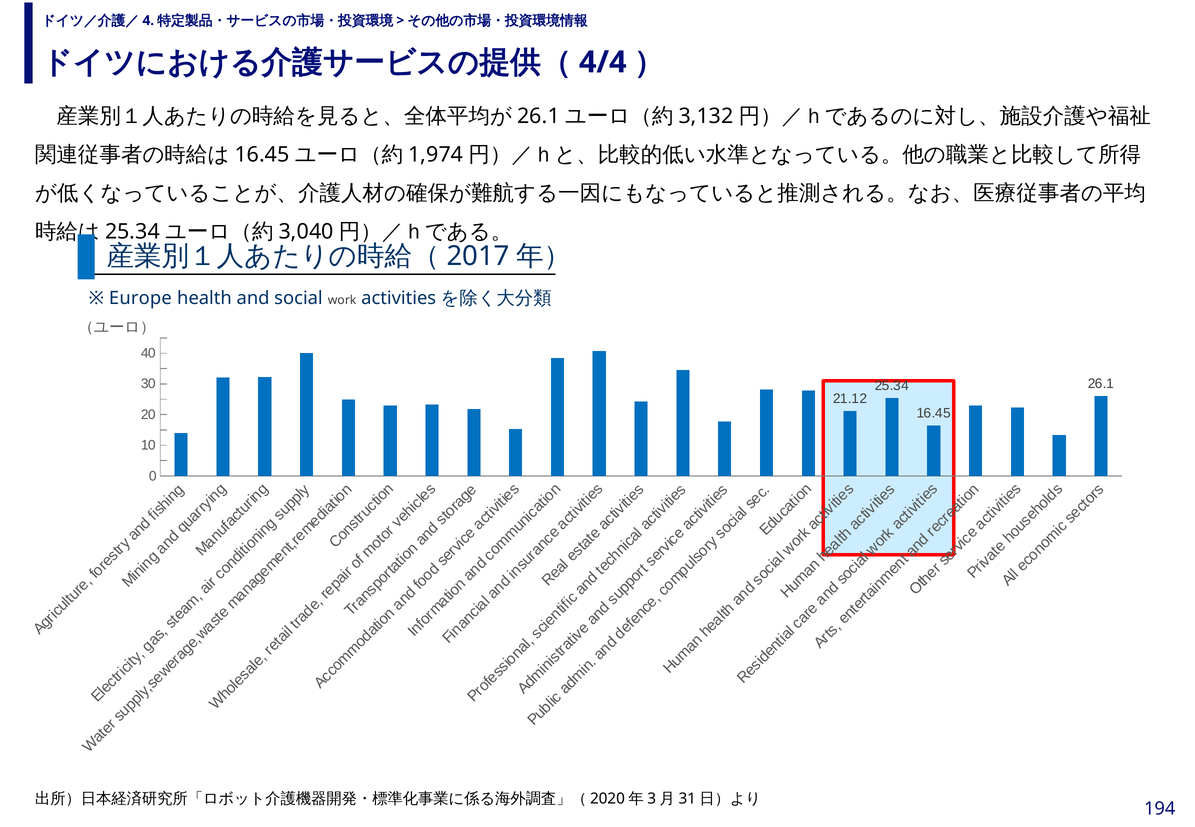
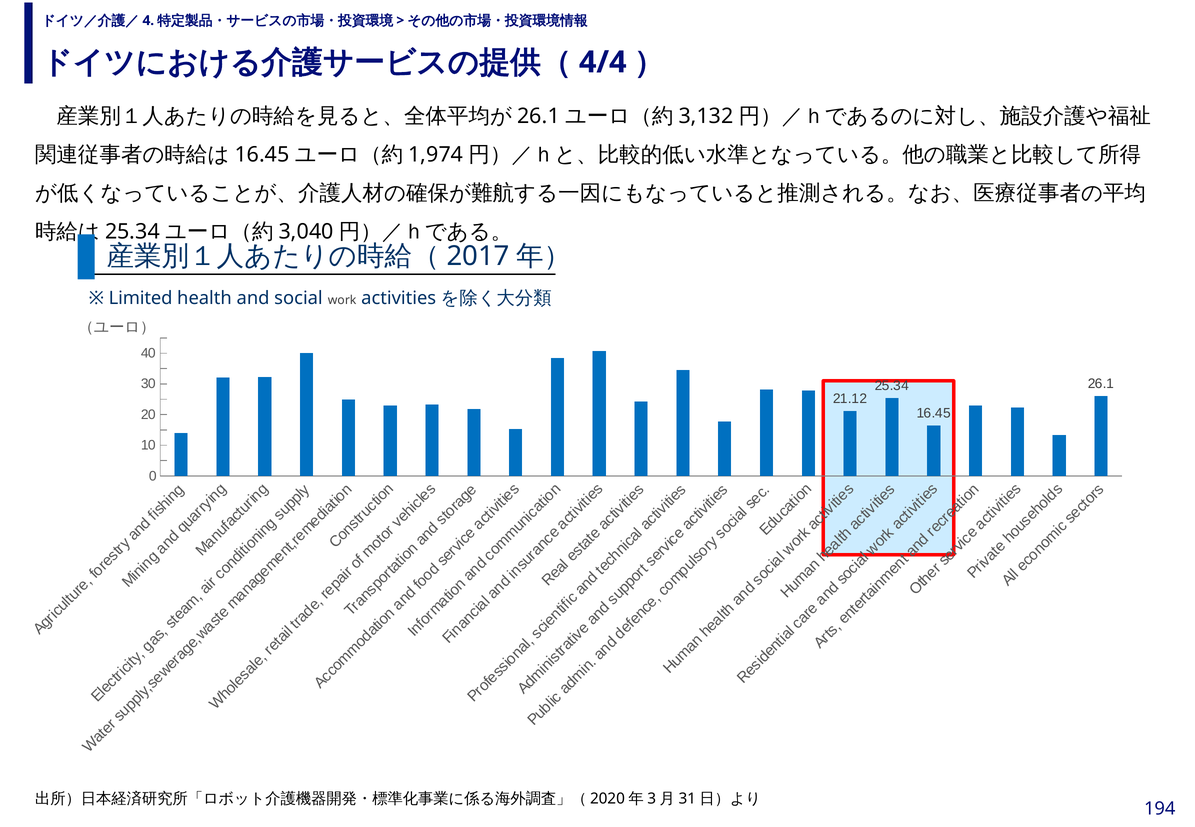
Europe: Europe -> Limited (141, 298)
